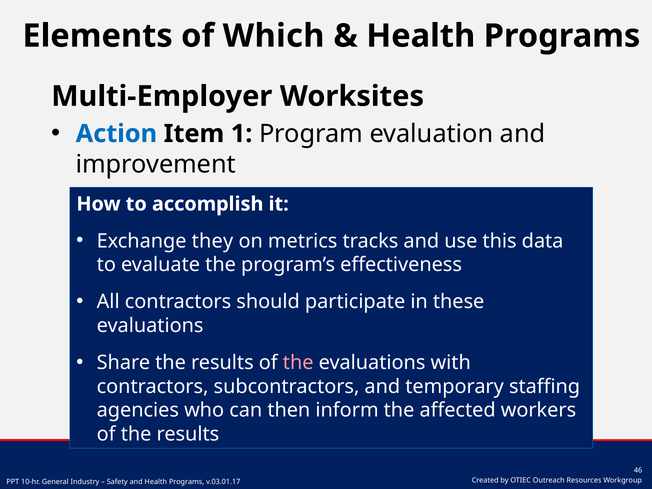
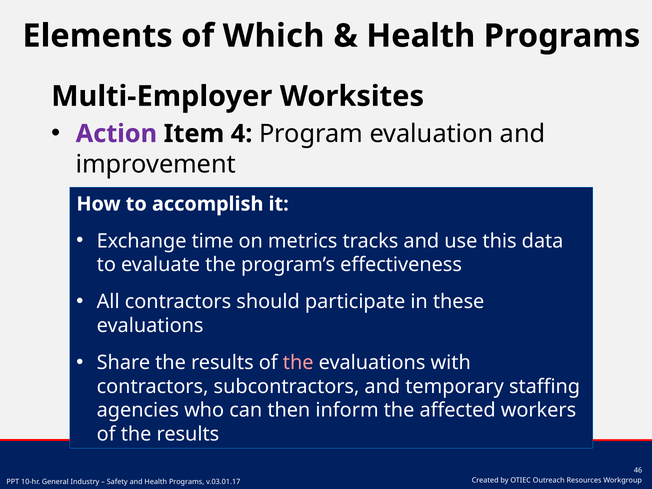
Action colour: blue -> purple (116, 134)
1: 1 -> 4 (242, 134)
they: they -> time (213, 241)
